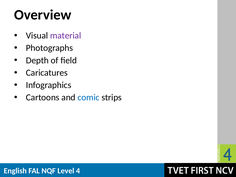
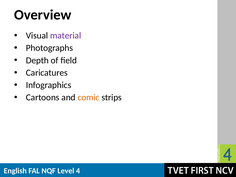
comic colour: blue -> orange (88, 97)
